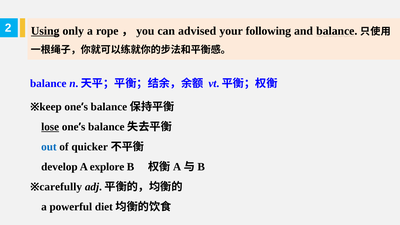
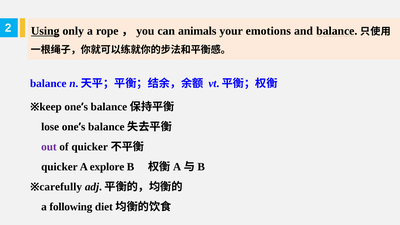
advised: advised -> animals (197, 31)
following: following -> emotions (268, 31)
lose underline: present -> none (50, 127)
out colour: blue -> purple (49, 147)
develop: develop -> quicker (59, 167)
powerful: powerful -> following (71, 207)
